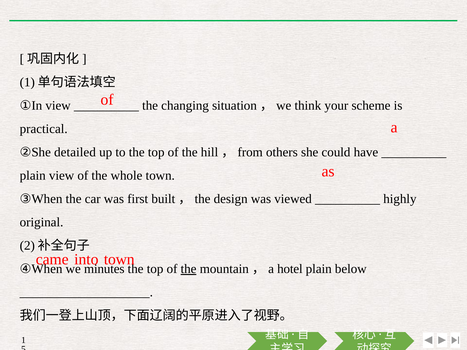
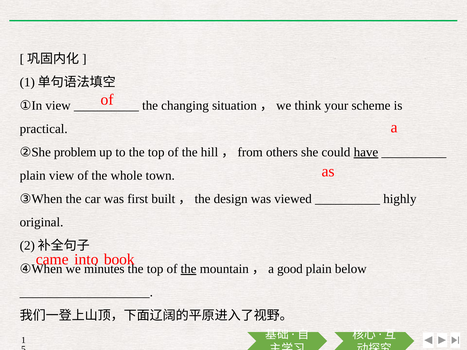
detailed: detailed -> problem (75, 152)
have underline: none -> present (366, 152)
into town: town -> book (119, 260)
hotel: hotel -> good (290, 269)
